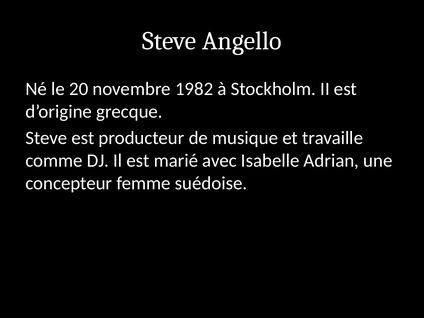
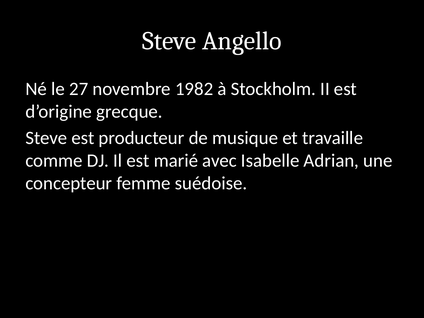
20: 20 -> 27 (79, 89)
